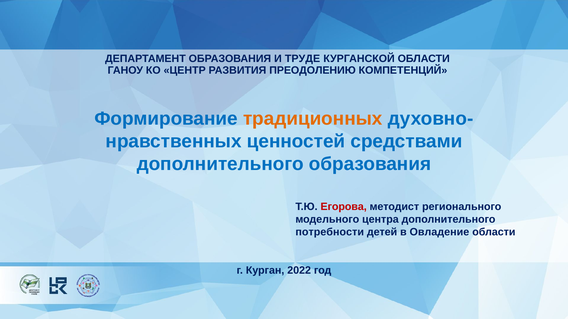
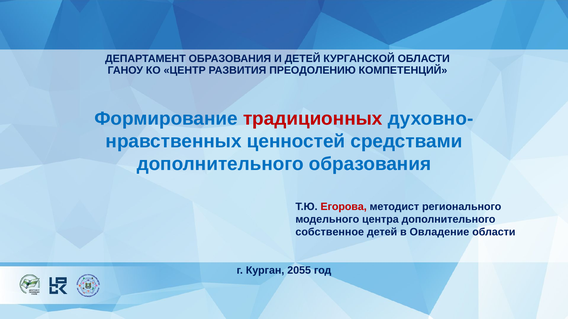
И ТРУДЕ: ТРУДЕ -> ДЕТЕЙ (303, 59)
традиционных colour: orange -> red (313, 119)
потребности: потребности -> собственное (330, 232)
2022: 2022 -> 2055 (299, 271)
